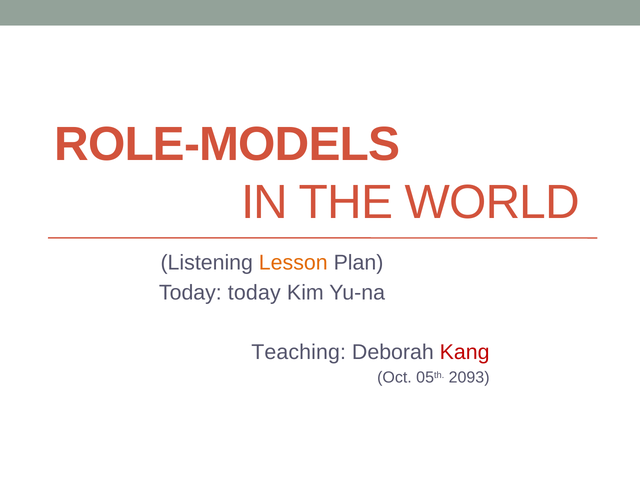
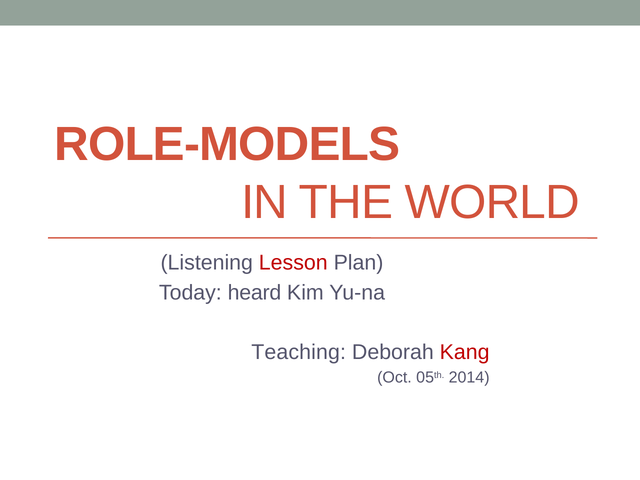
Lesson colour: orange -> red (293, 263)
Today today: today -> heard (254, 293)
2093: 2093 -> 2014 (469, 378)
